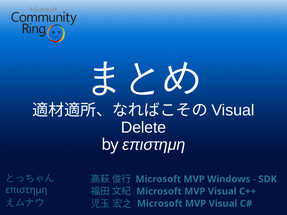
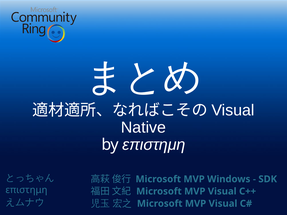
Delete: Delete -> Native (143, 127)
